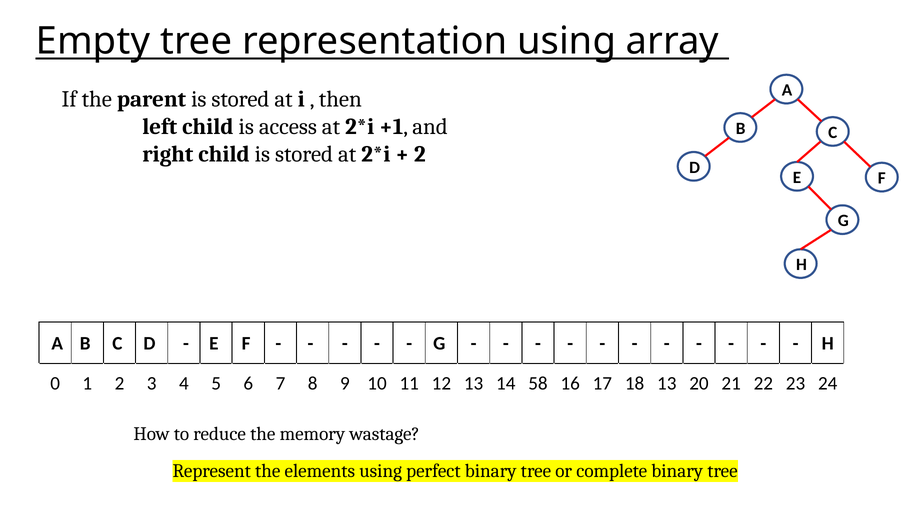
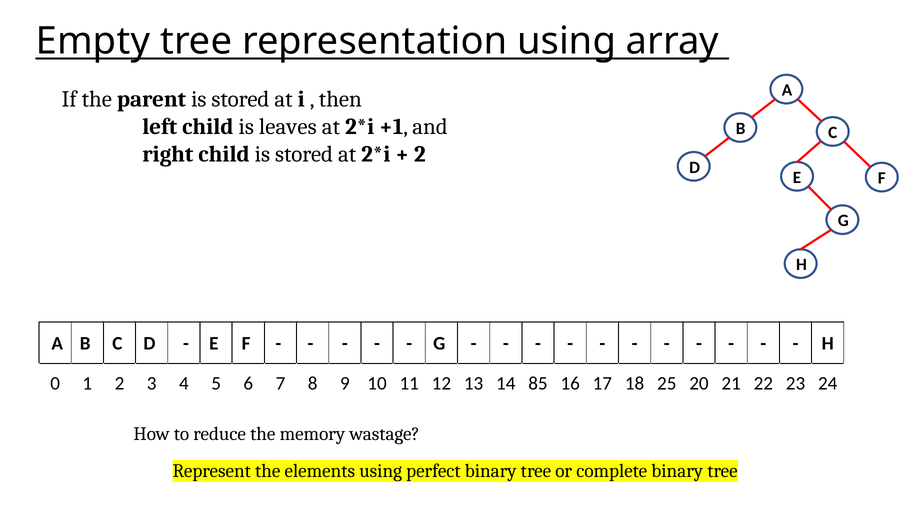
access: access -> leaves (288, 126)
58: 58 -> 85 (538, 384)
18 13: 13 -> 25 (667, 384)
